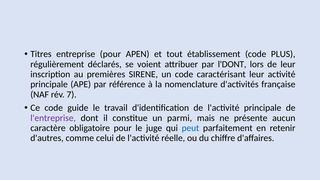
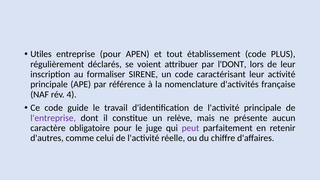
Titres: Titres -> Utiles (41, 54)
premières: premières -> formaliser (106, 74)
7: 7 -> 4 (72, 94)
parmi: parmi -> relève (180, 118)
peut colour: blue -> purple (190, 128)
